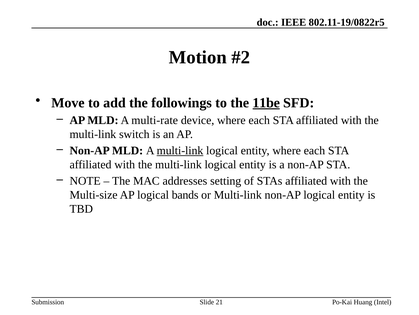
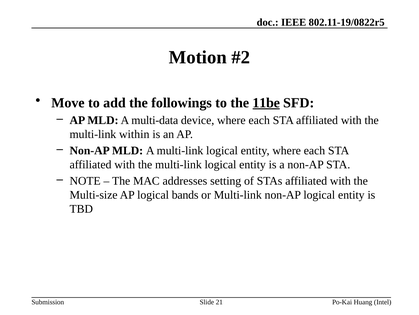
multi-rate: multi-rate -> multi-data (155, 120)
switch: switch -> within (134, 134)
multi-link underline: present -> none (180, 150)
